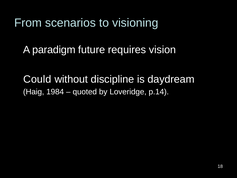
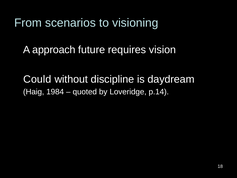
paradigm: paradigm -> approach (54, 50)
